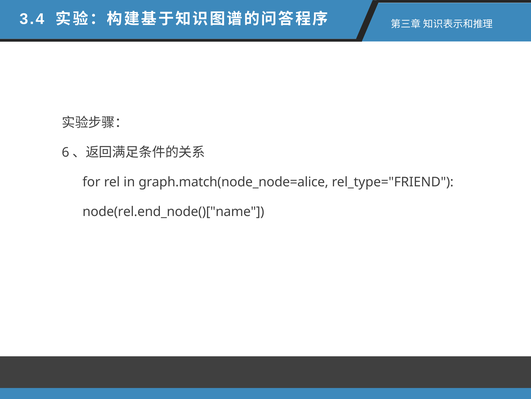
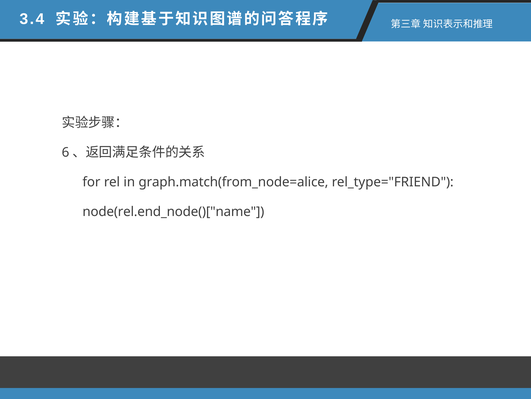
graph.match(node_node=alice: graph.match(node_node=alice -> graph.match(from_node=alice (233, 182)
